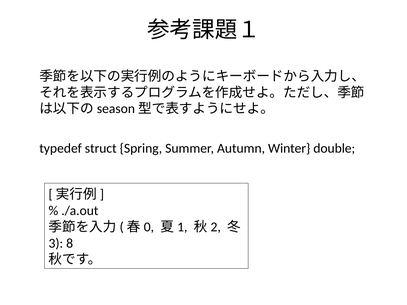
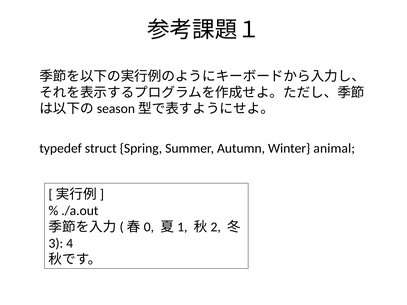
double: double -> animal (334, 149)
8: 8 -> 4 (70, 243)
